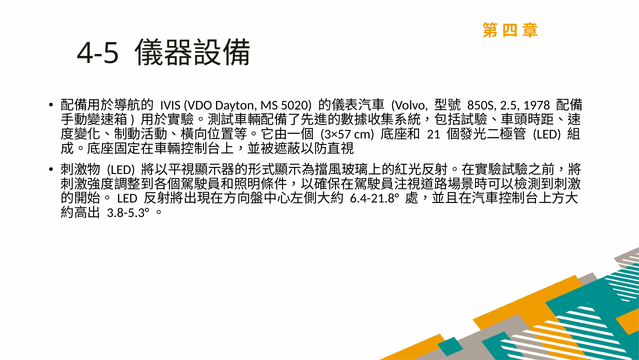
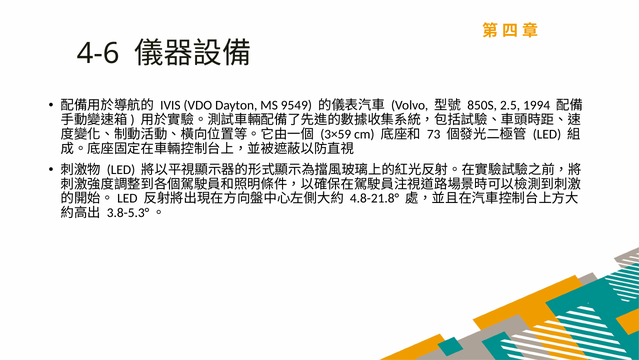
4-5: 4-5 -> 4-6 (98, 54)
5020: 5020 -> 9549 (296, 105)
1978: 1978 -> 1994 (537, 105)
3×57: 3×57 -> 3×59 (336, 134)
21: 21 -> 73 (434, 134)
6.4-21.8°: 6.4-21.8° -> 4.8-21.8° (375, 198)
